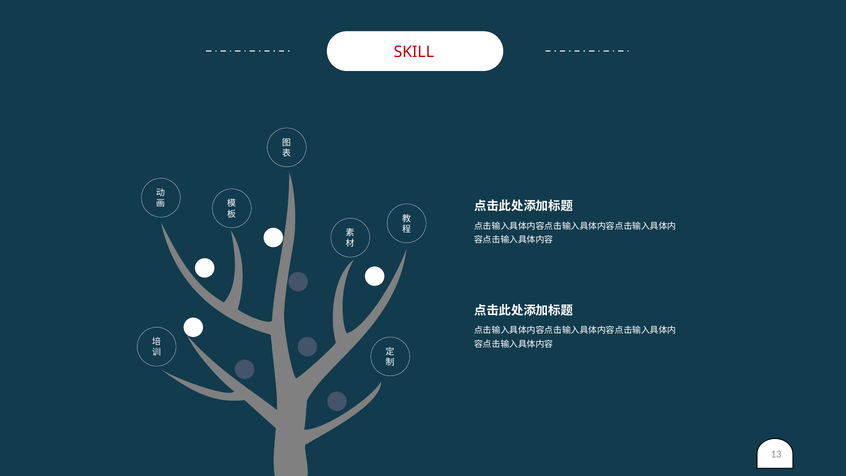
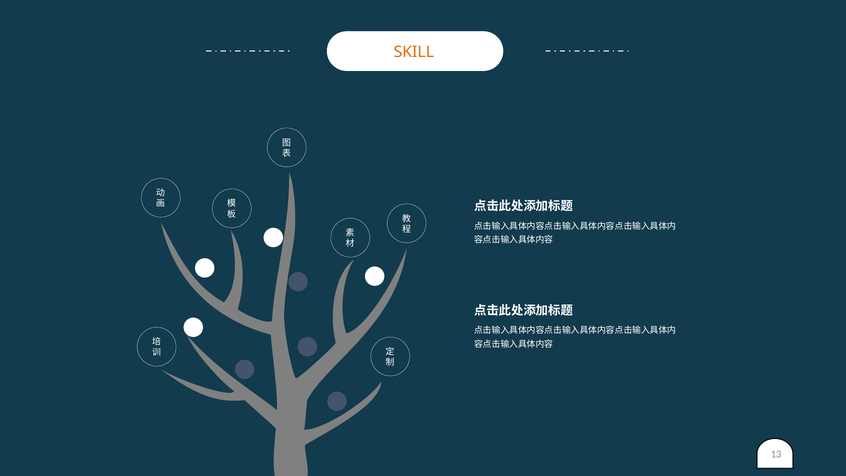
SKILL colour: red -> orange (414, 52)
